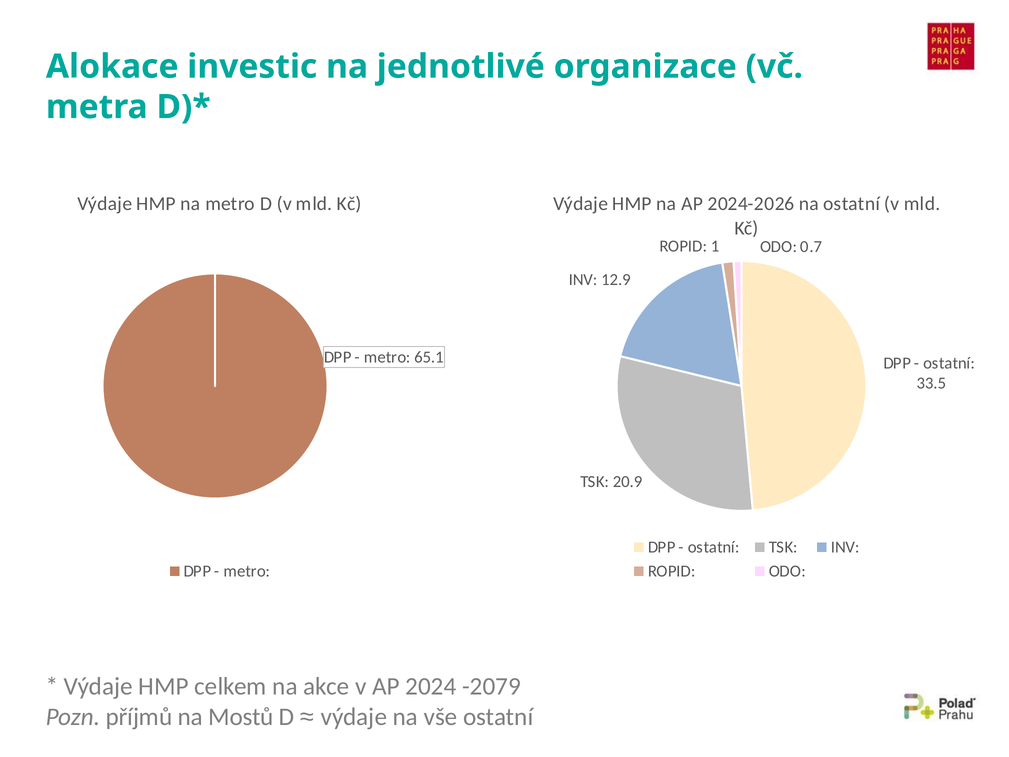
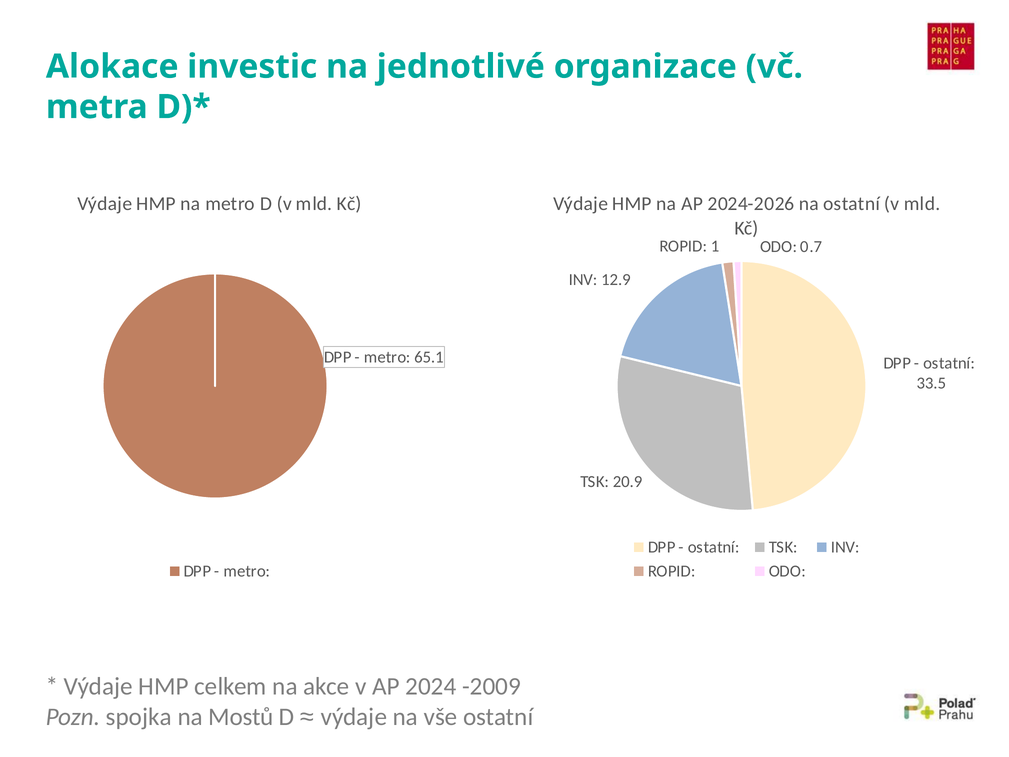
-2079: -2079 -> -2009 (492, 686)
příjmů: příjmů -> spojka (139, 717)
